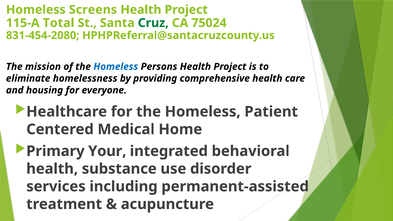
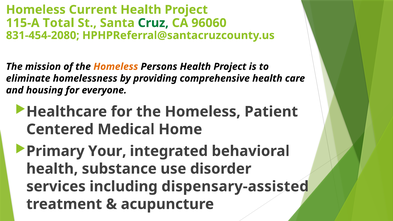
Screens: Screens -> Current (93, 10)
75024: 75024 -> 96060 (209, 23)
Homeless colour: blue -> orange (116, 67)
permanent-assisted: permanent-assisted -> dispensary-assisted (235, 187)
